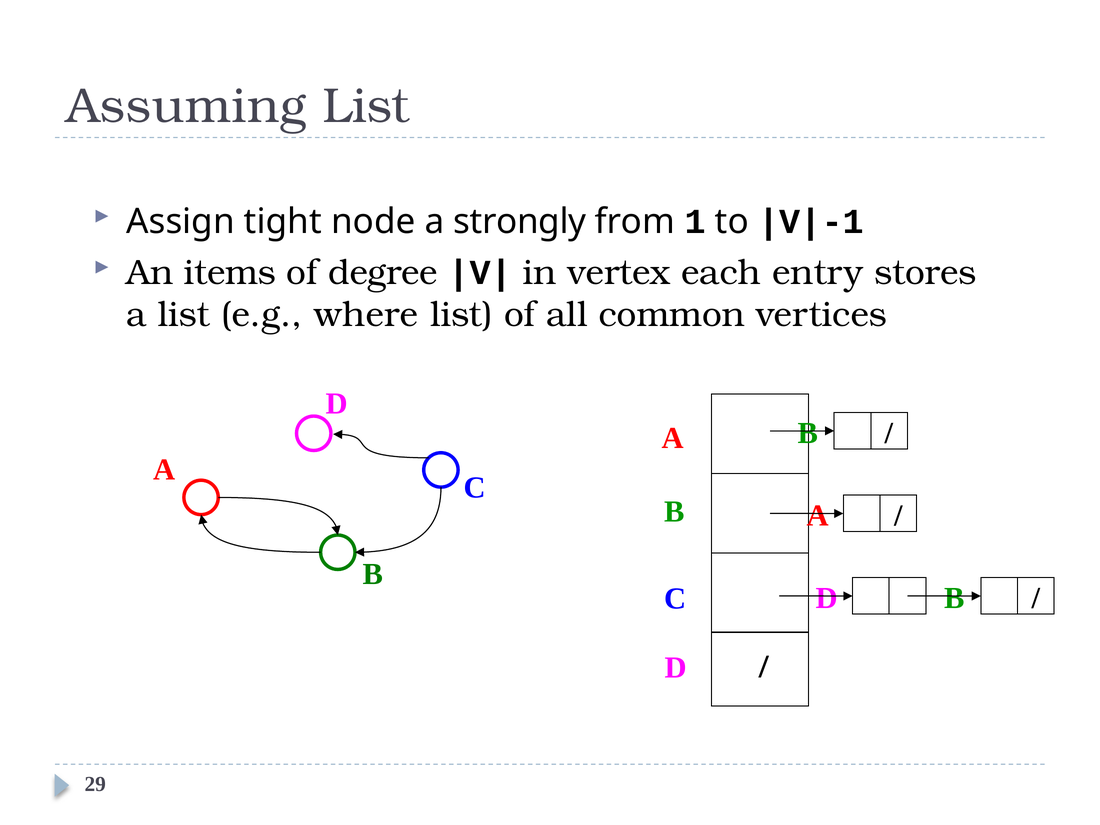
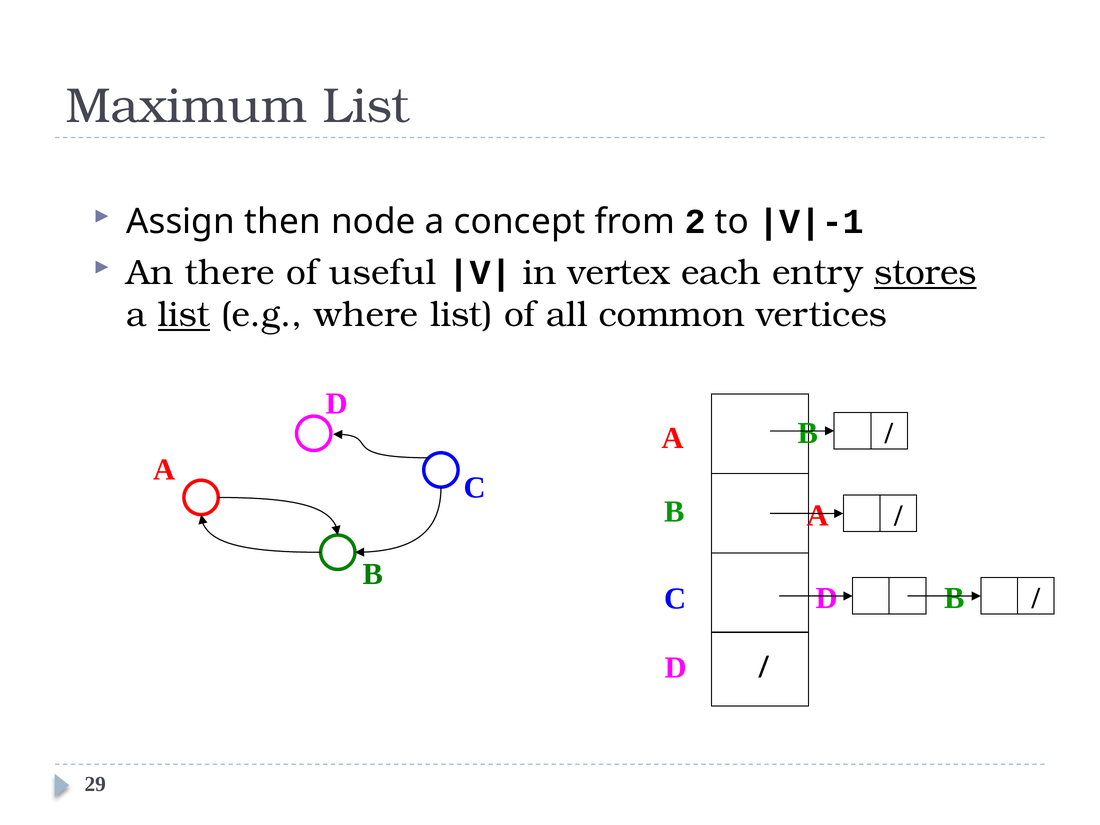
Assuming: Assuming -> Maximum (186, 106)
tight: tight -> then (283, 221)
strongly: strongly -> concept (520, 221)
1: 1 -> 2 (695, 221)
items: items -> there (230, 273)
degree: degree -> useful (382, 273)
stores underline: none -> present (925, 273)
list underline: none -> present (184, 315)
